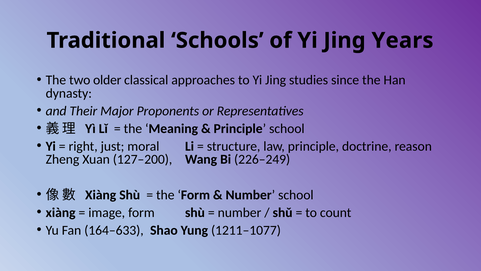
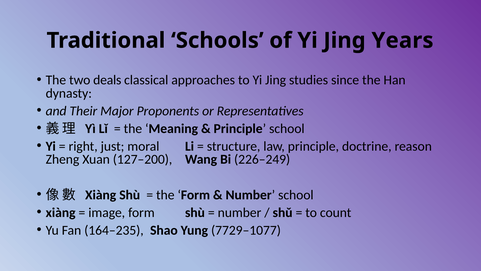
older: older -> deals (107, 80)
164–633: 164–633 -> 164–235 (114, 230)
1211–1077: 1211–1077 -> 7729–1077 (246, 230)
